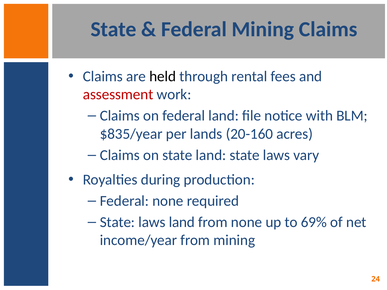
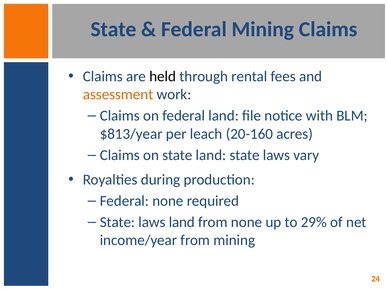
assessment colour: red -> orange (118, 95)
$835/year: $835/year -> $813/year (131, 134)
lands: lands -> leach (206, 134)
69%: 69% -> 29% (314, 222)
